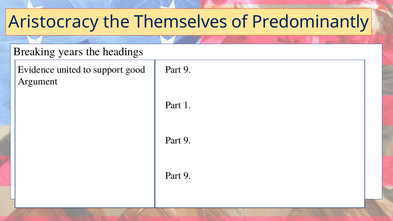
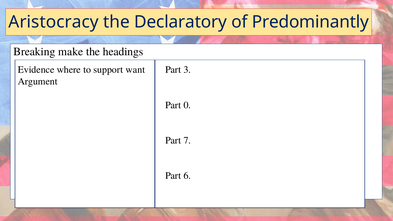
Themselves: Themselves -> Declaratory (181, 22)
years: years -> make (71, 52)
united: united -> where (69, 70)
good: good -> want (135, 70)
9: 9 -> 3 (187, 70)
1: 1 -> 0 (187, 105)
9: 9 -> 7 (187, 140)
9: 9 -> 6 (187, 176)
